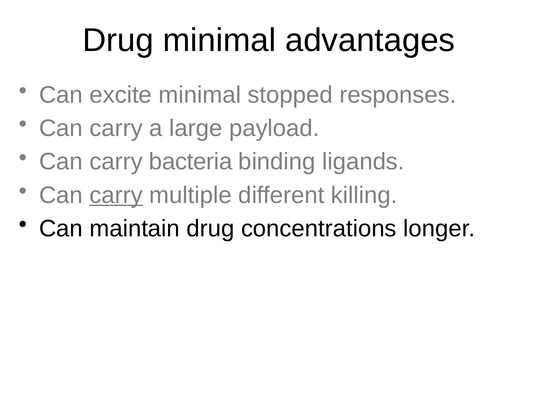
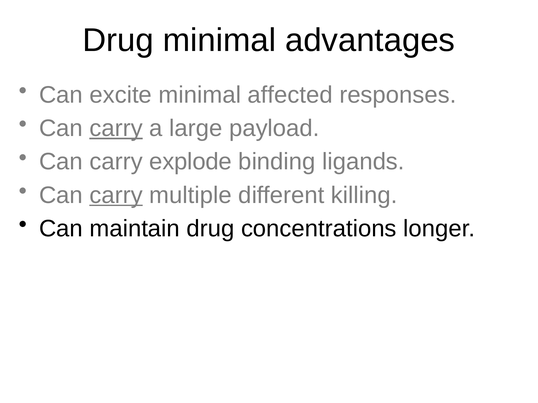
stopped: stopped -> affected (290, 95)
carry underline: none -> present (116, 128)
bacteria: bacteria -> explode (191, 162)
